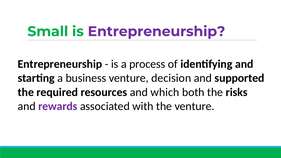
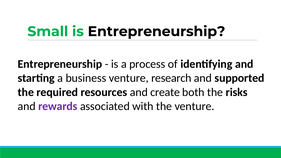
Entrepreneurship colour: purple -> black (156, 31)
decision: decision -> research (171, 78)
which: which -> create (165, 92)
